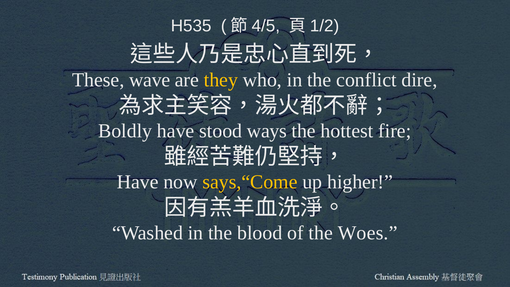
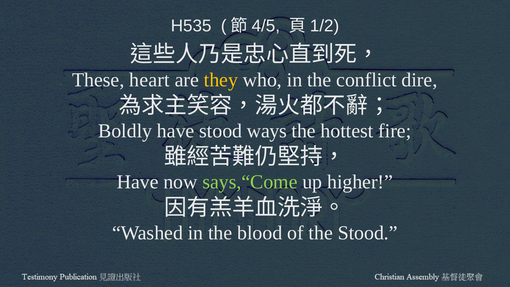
wave: wave -> heart (149, 80)
says,“Come colour: yellow -> light green (250, 182)
the Woes: Woes -> Stood (368, 233)
